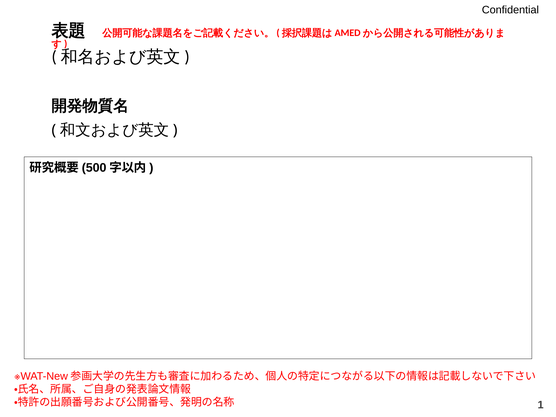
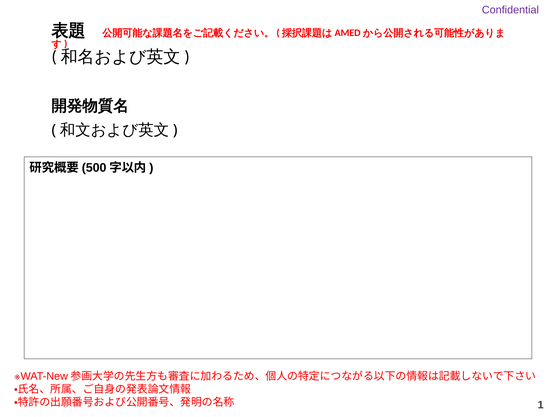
Confidential colour: black -> purple (510, 10)
